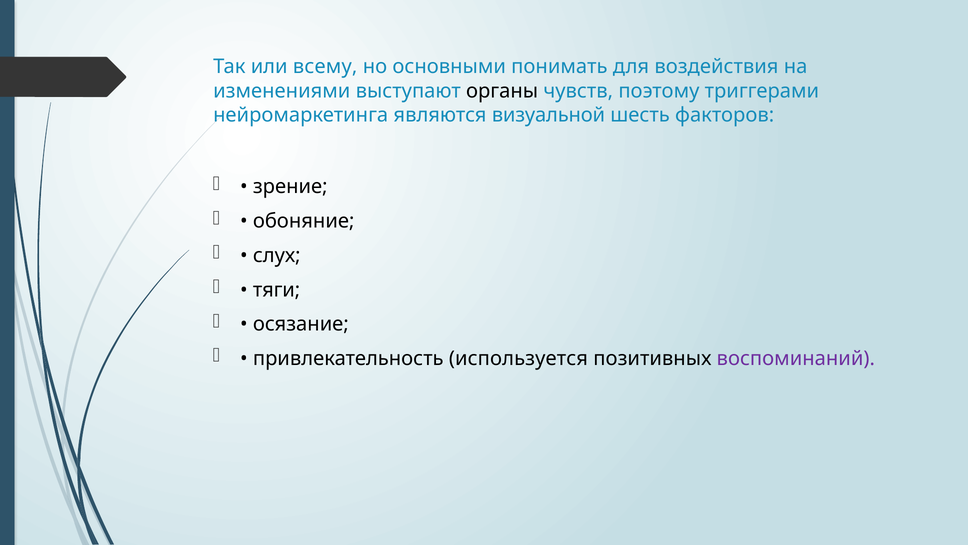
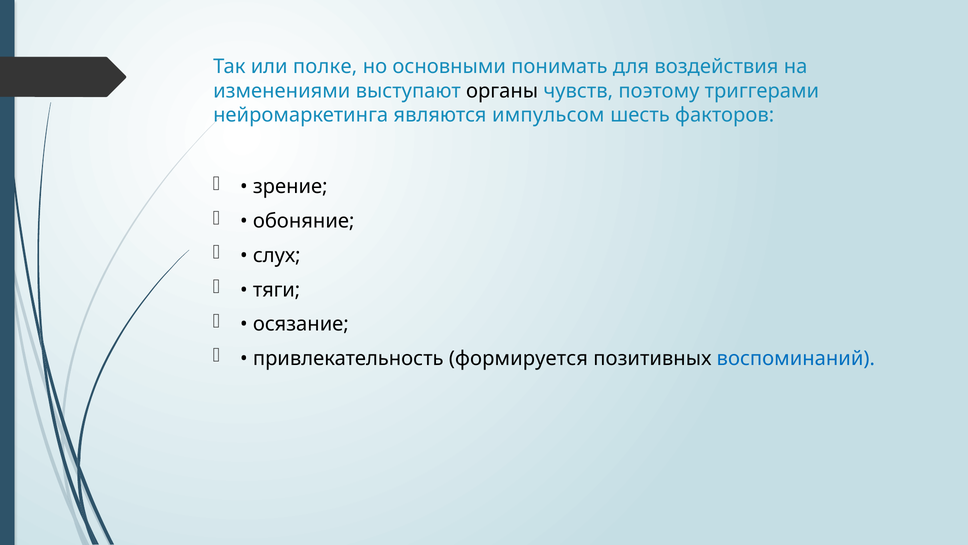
всему: всему -> полке (325, 67)
визуальной: визуальной -> импульсом (548, 115)
используется: используется -> формируется (518, 358)
воспоминаний colour: purple -> blue (796, 358)
